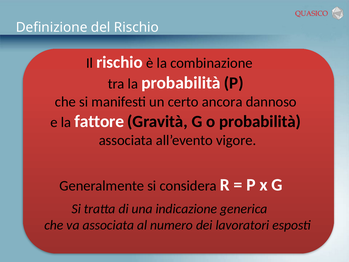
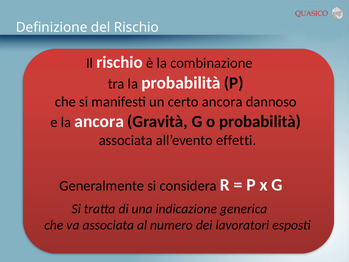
la fattore: fattore -> ancora (99, 121)
vigore: vigore -> effetti (236, 140)
